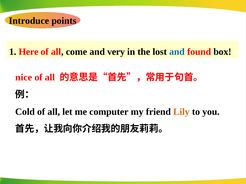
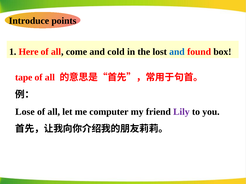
very: very -> cold (116, 52)
nice: nice -> tape (24, 77)
Cold: Cold -> Lose (25, 112)
Lily colour: orange -> purple (181, 112)
